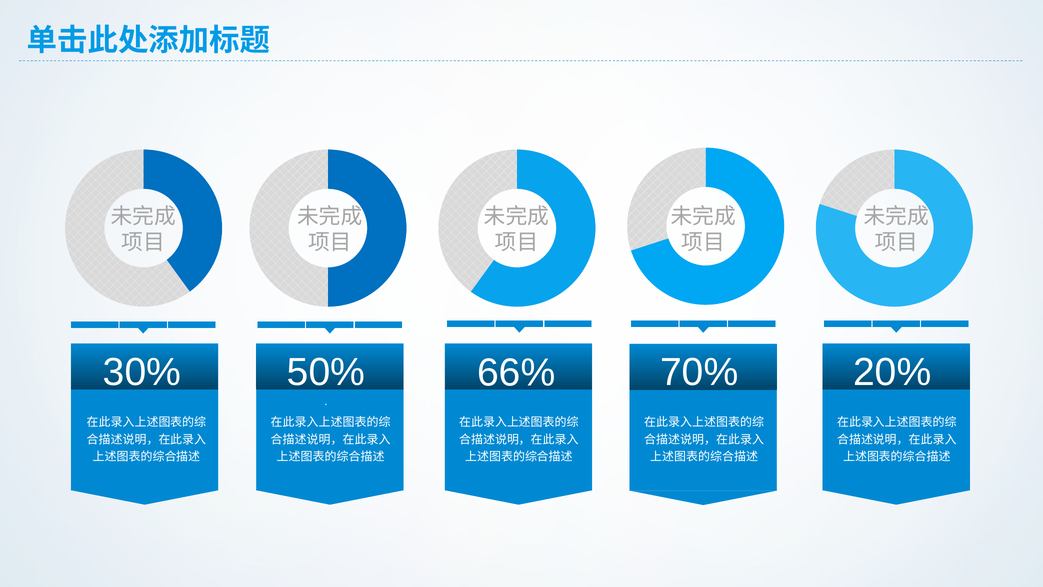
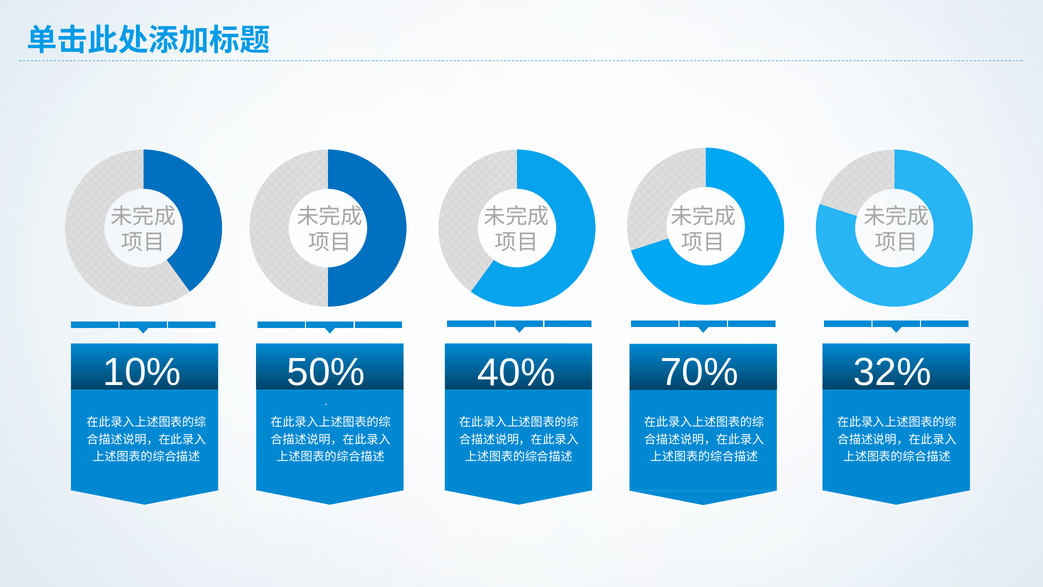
30%: 30% -> 10% (142, 372)
66%: 66% -> 40% (516, 372)
20%: 20% -> 32% (892, 372)
